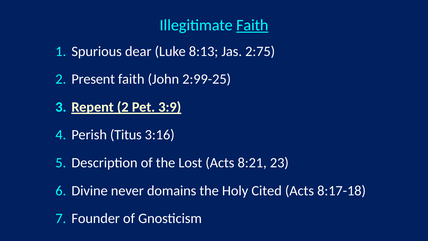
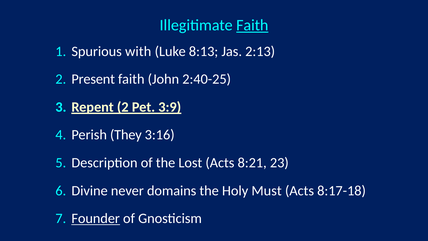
dear: dear -> with (138, 51)
2:75: 2:75 -> 2:13 (260, 51)
2:99-25: 2:99-25 -> 2:40-25 (207, 79)
Titus: Titus -> They (126, 135)
Cited: Cited -> Must (267, 190)
Founder underline: none -> present (96, 218)
